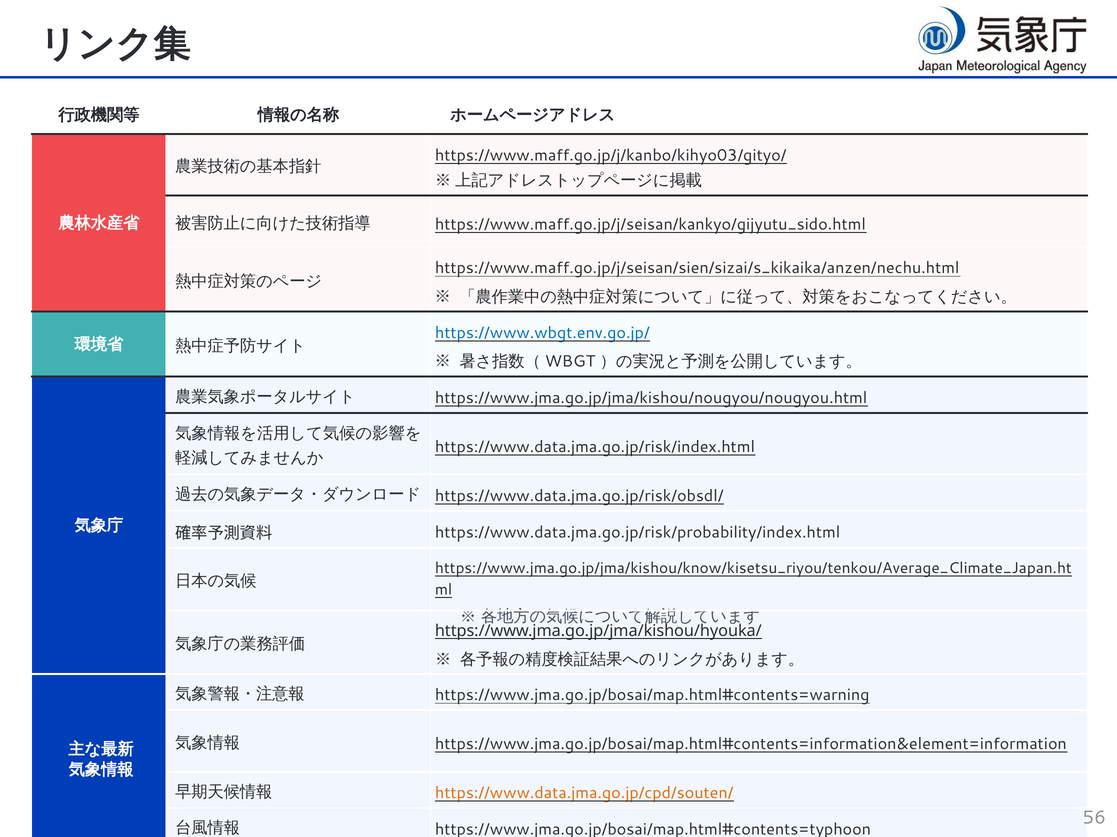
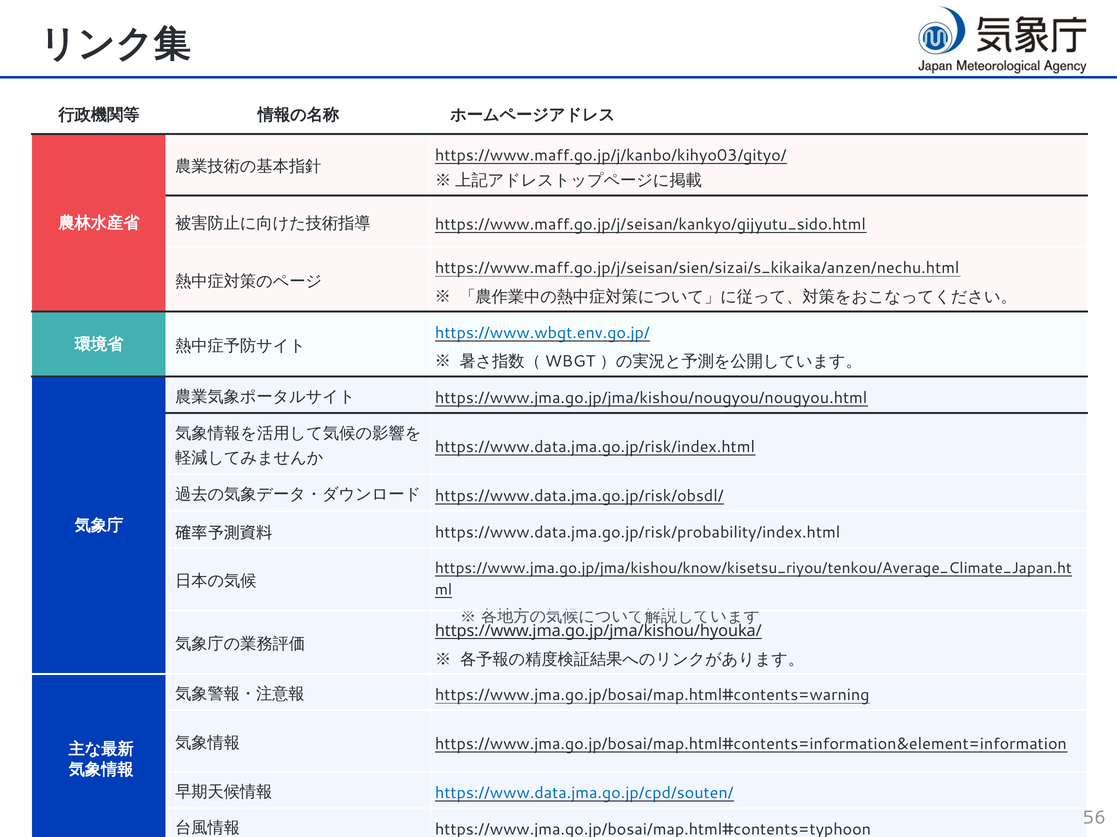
https://www.data.jma.go.jp/cpd/souten/ colour: orange -> blue (584, 794)
